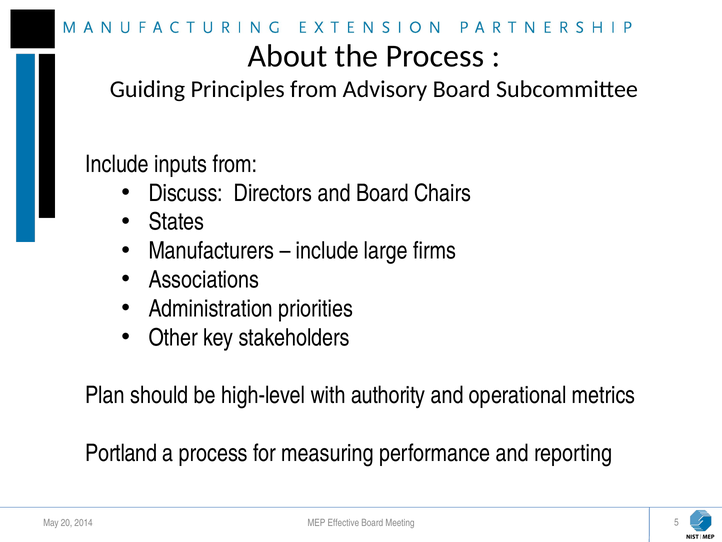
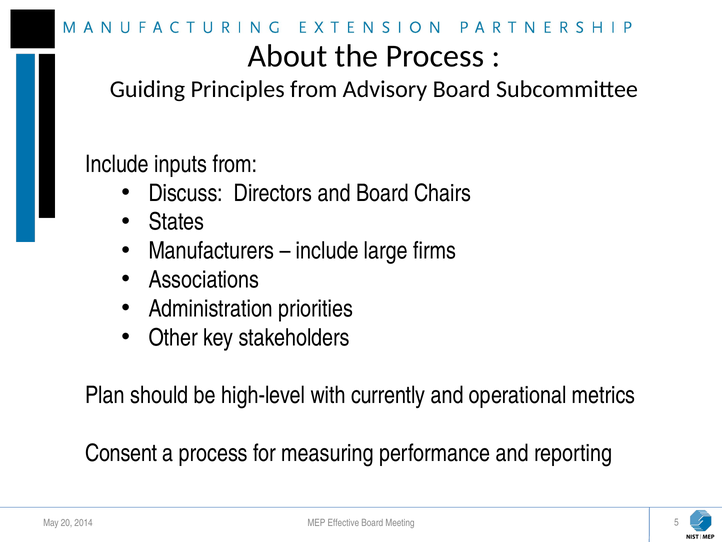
authority: authority -> currently (388, 395)
Portland: Portland -> Consent (121, 453)
